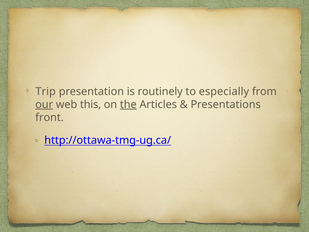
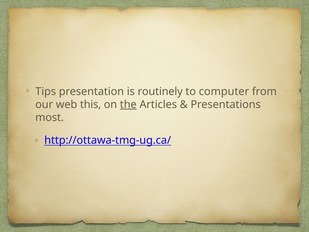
Trip: Trip -> Tips (46, 91)
especially: especially -> computer (224, 91)
our underline: present -> none (44, 104)
front: front -> most (50, 117)
